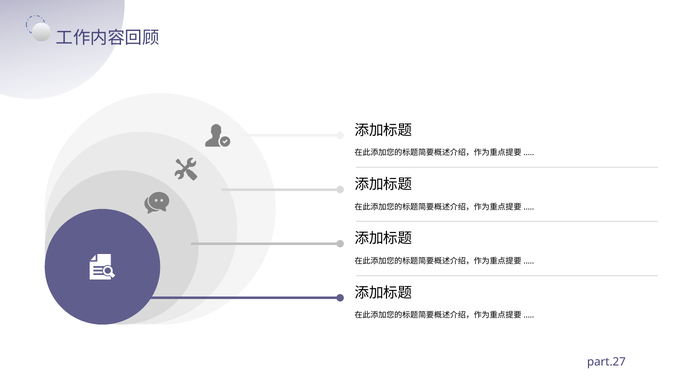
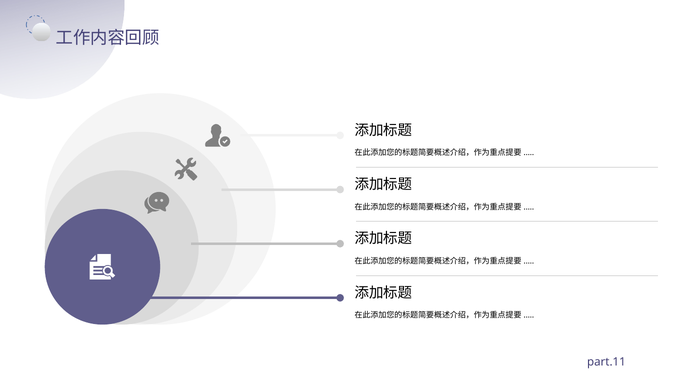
part.27: part.27 -> part.11 (606, 361)
